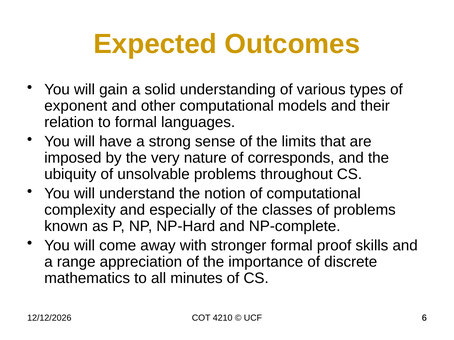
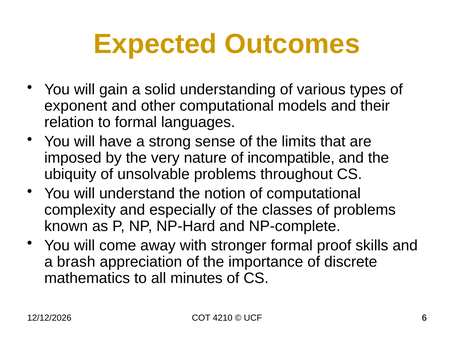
corresponds: corresponds -> incompatible (291, 158)
range: range -> brash (76, 262)
